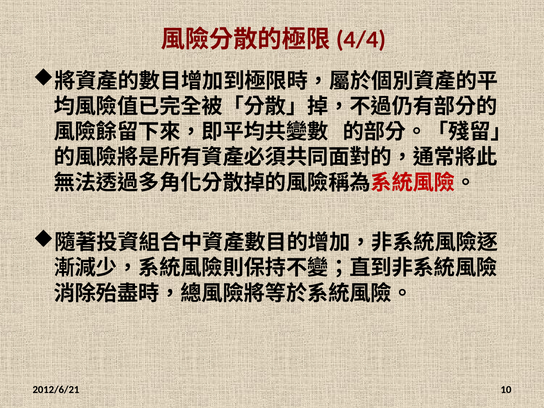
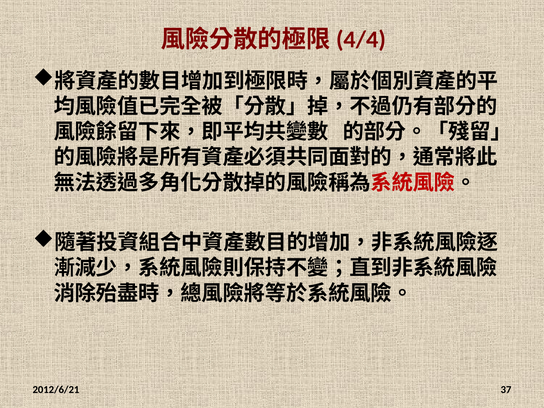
10: 10 -> 37 (506, 390)
